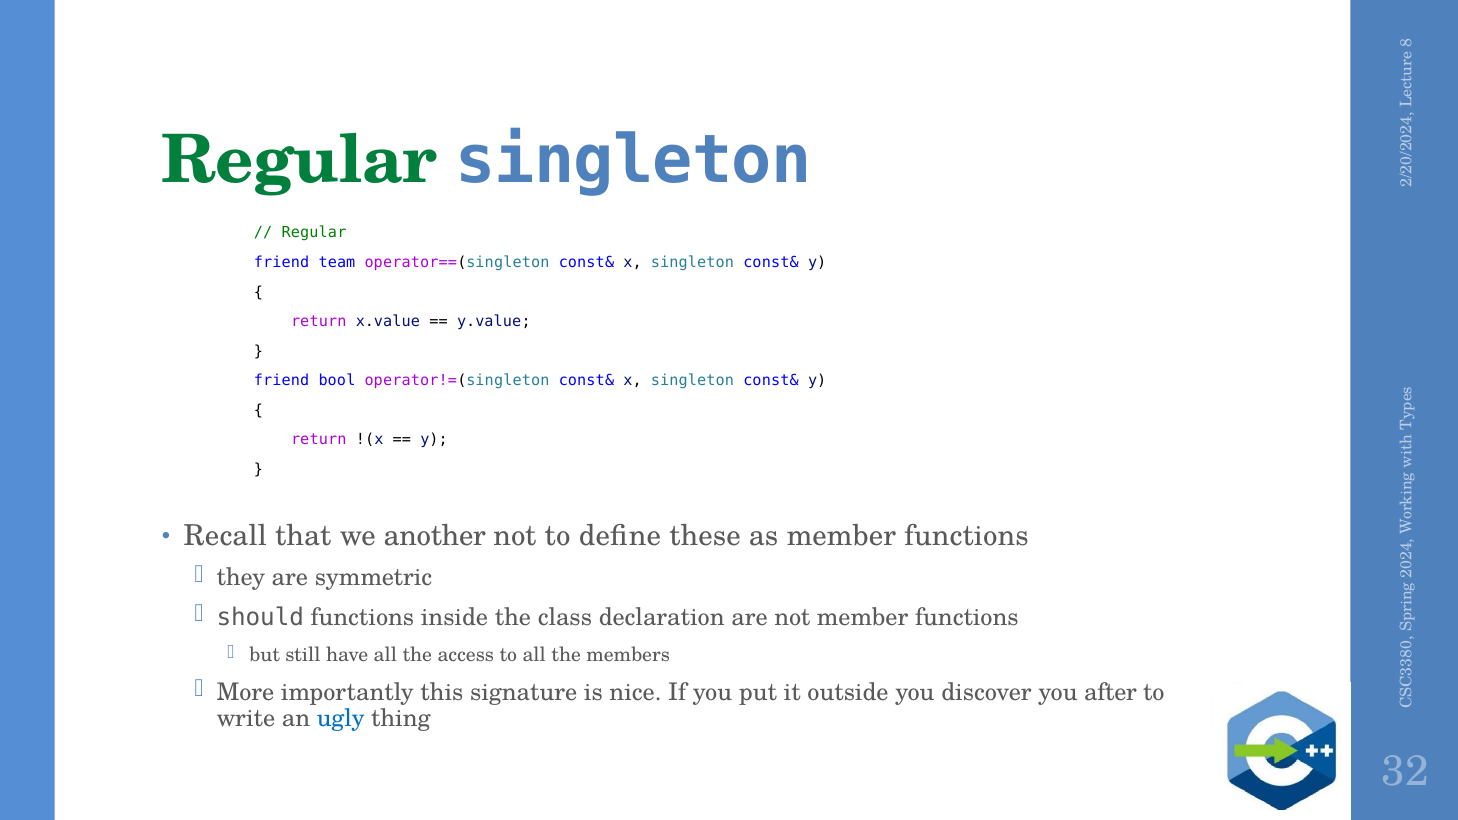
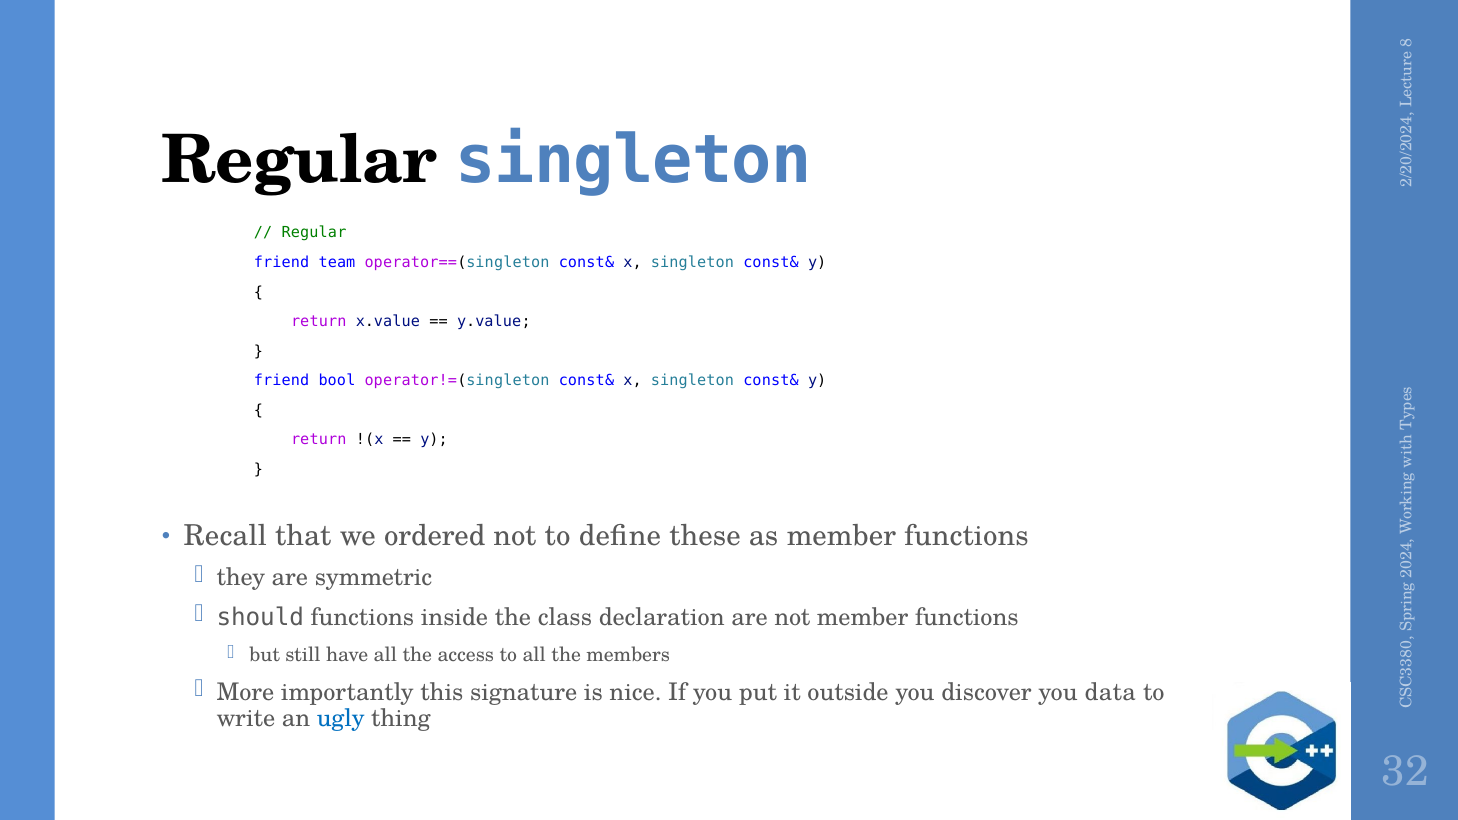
Regular colour: green -> black (300, 160)
another: another -> ordered (435, 536)
after: after -> data (1110, 692)
